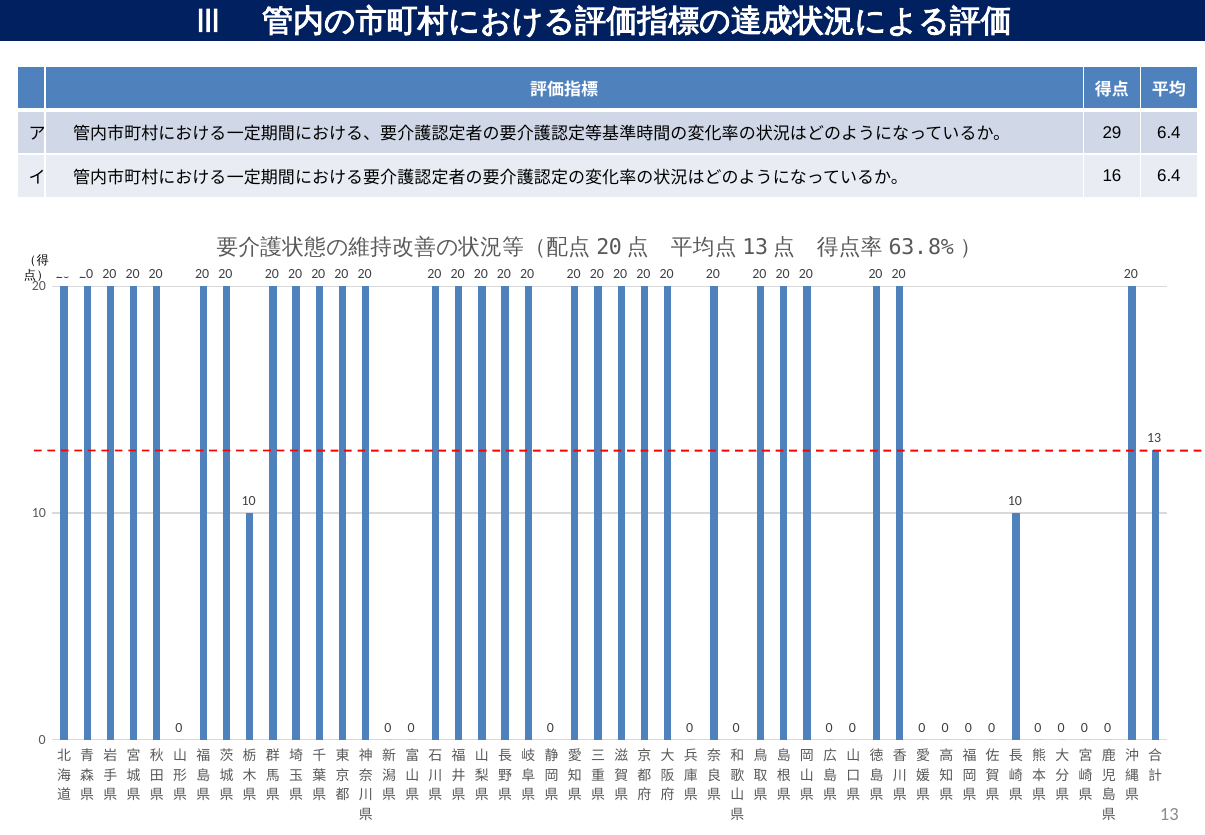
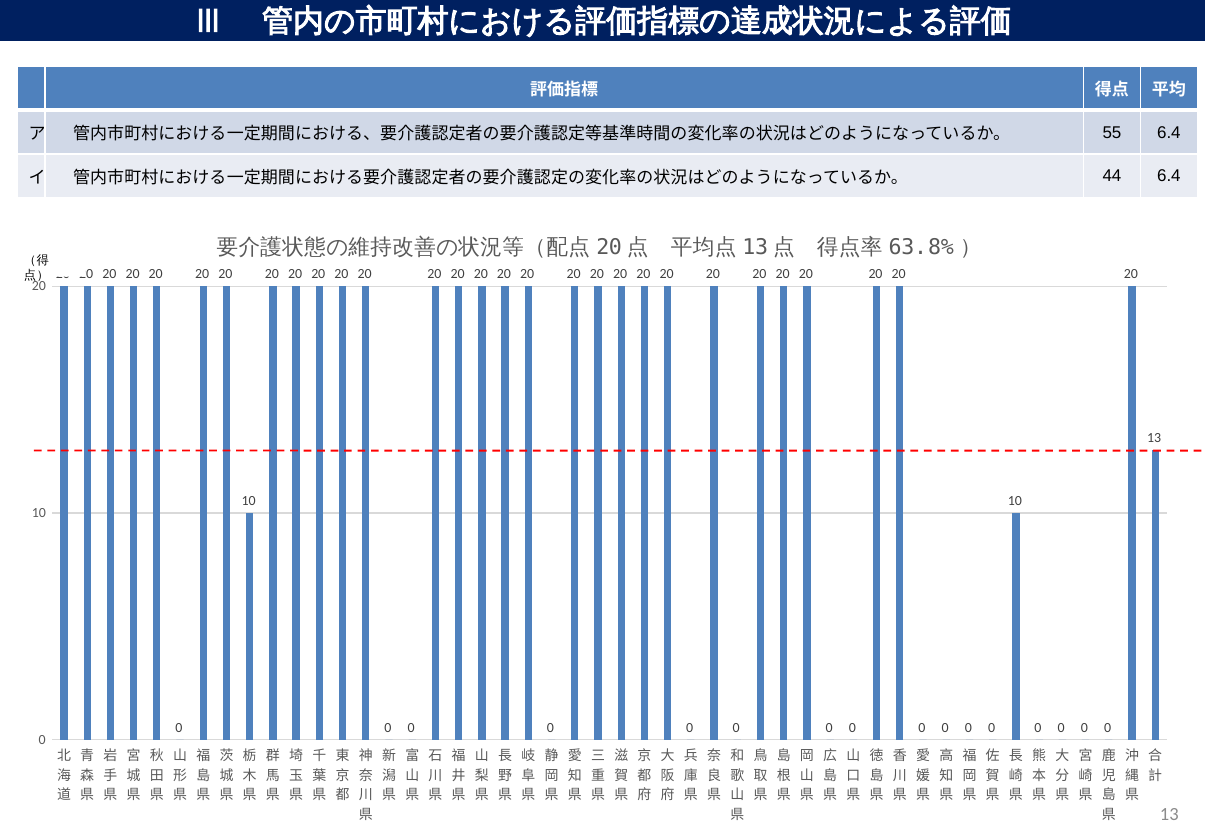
29: 29 -> 55 (1112, 133)
16: 16 -> 44 (1112, 176)
